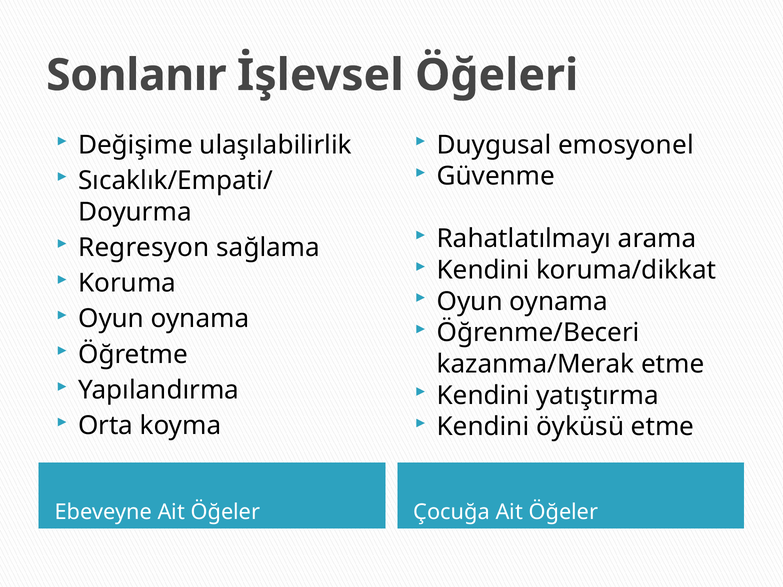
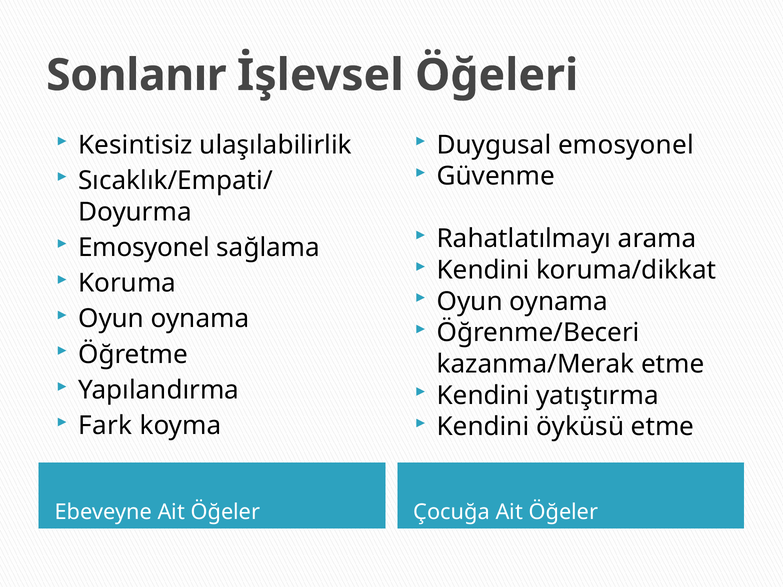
Değişime: Değişime -> Kesintisiz (135, 145)
Regresyon: Regresyon -> Emosyonel (144, 248)
Orta: Orta -> Fark (105, 426)
